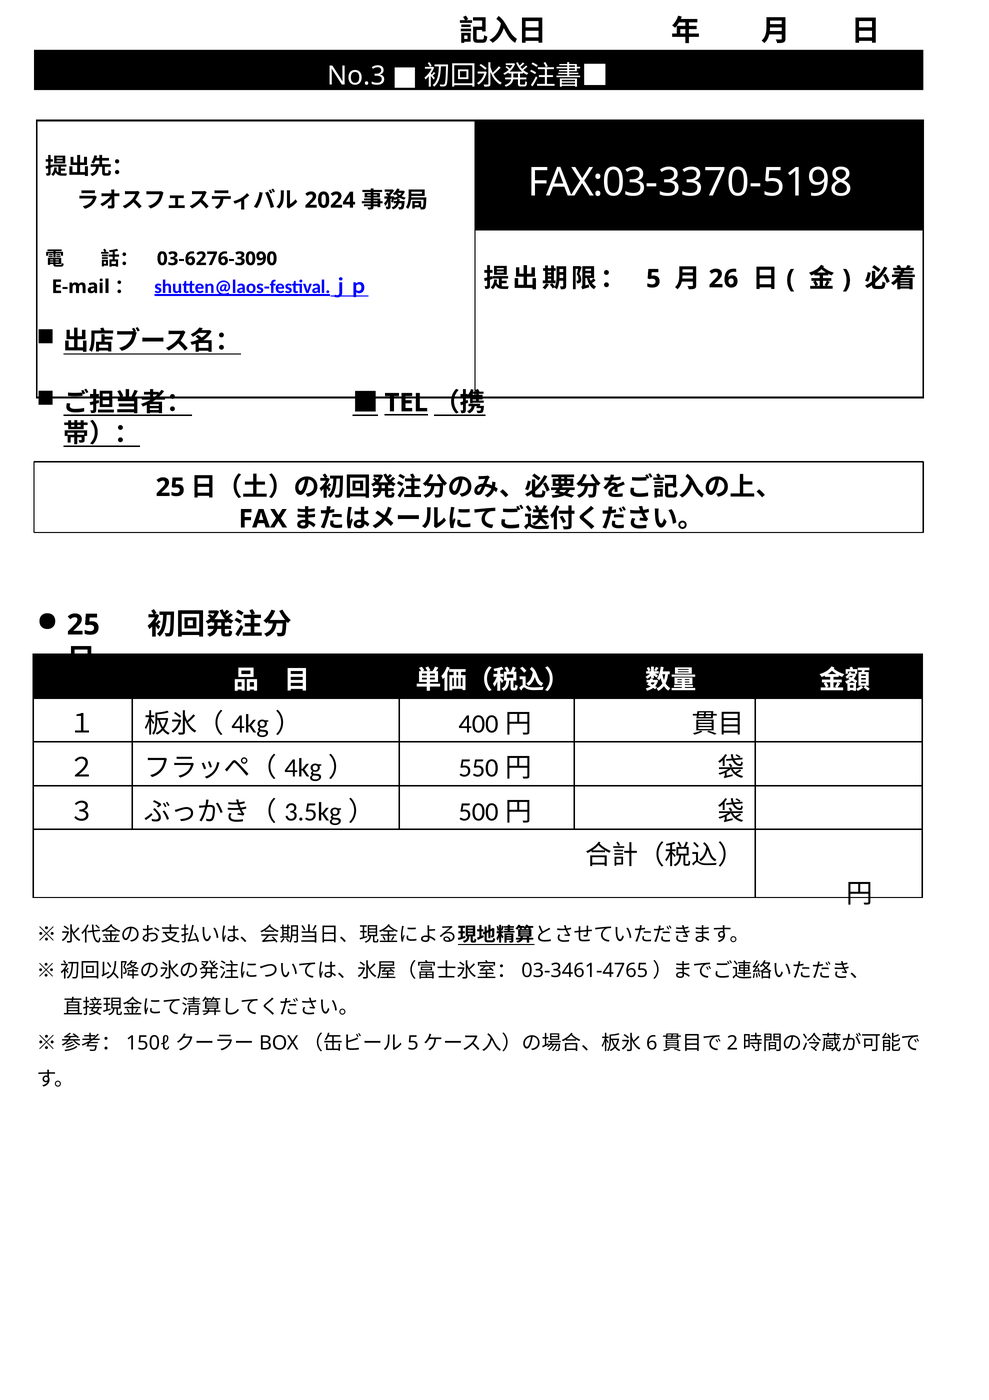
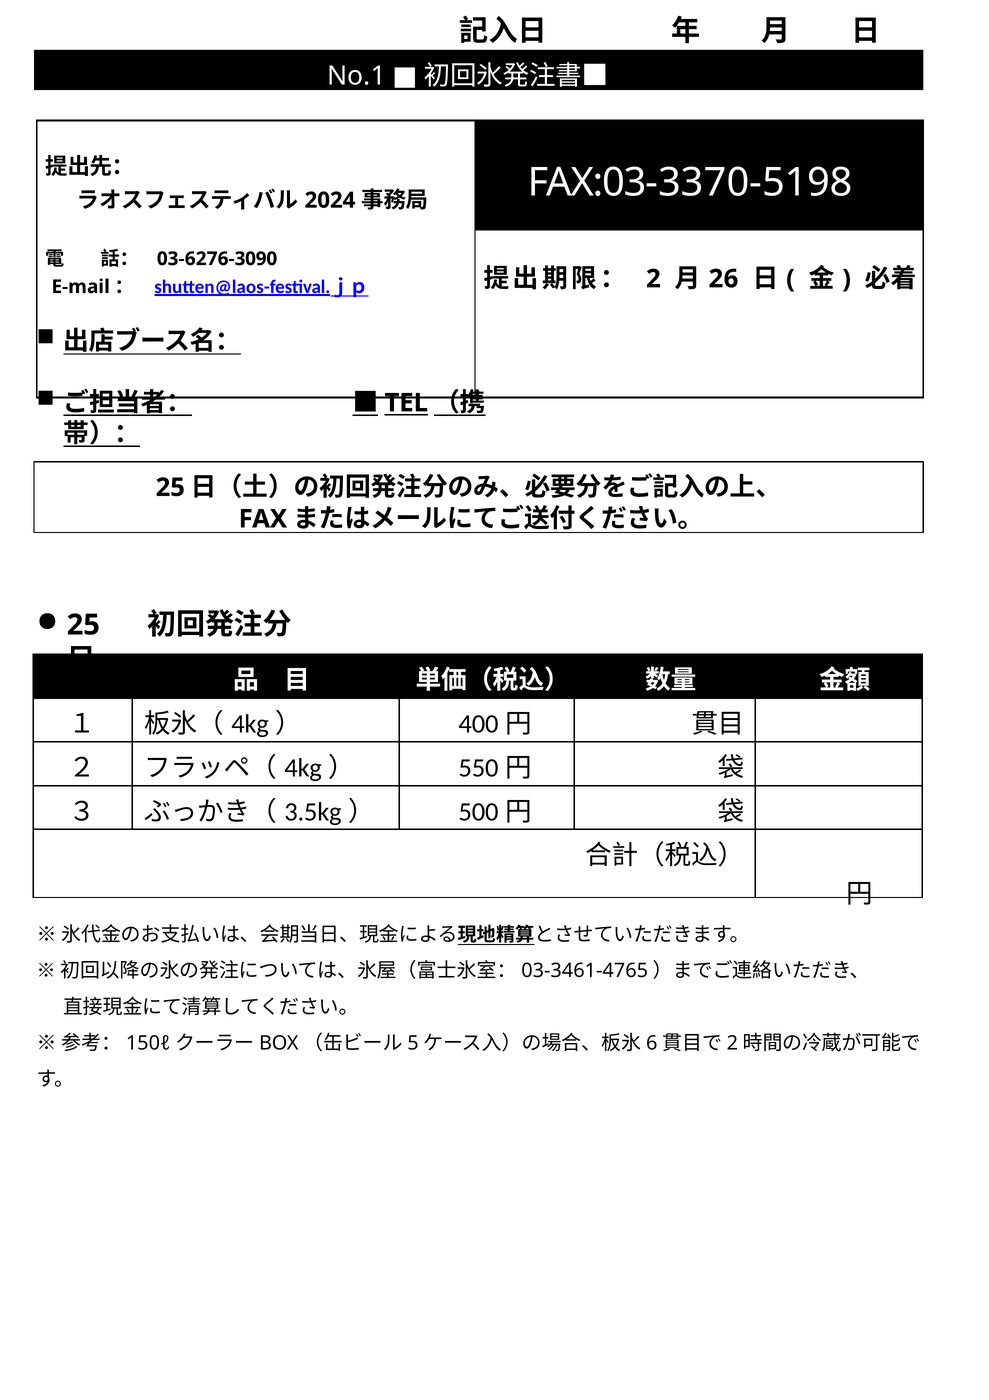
No.3: No.3 -> No.1 (357, 76)
5: 5 -> 2 (653, 279)
